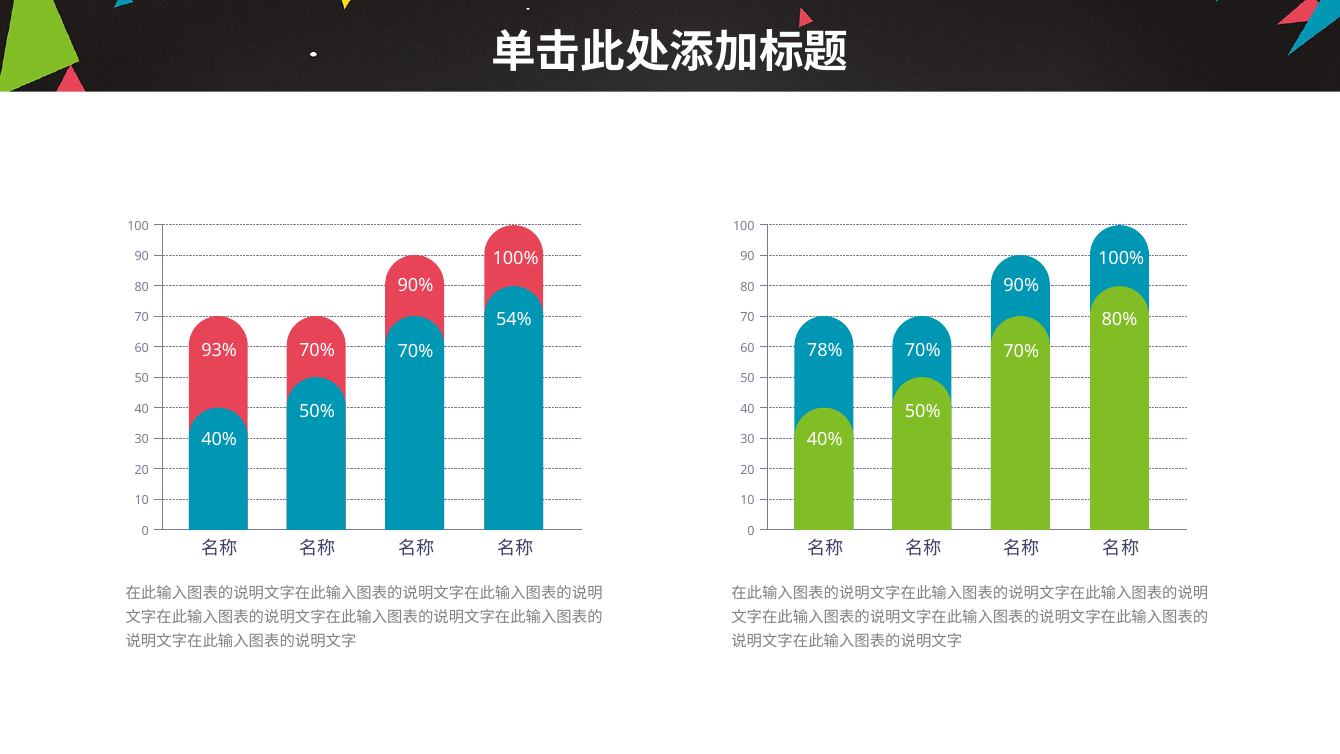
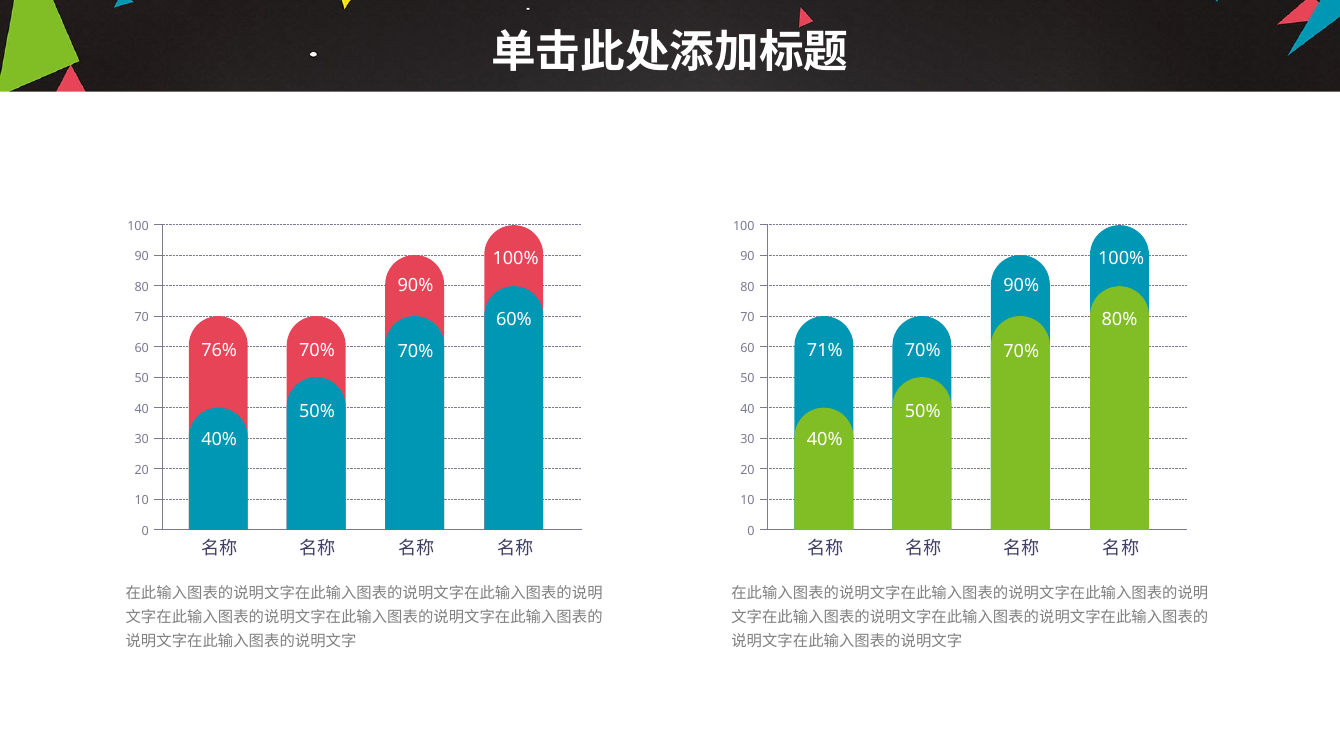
54%: 54% -> 60% (514, 320)
93%: 93% -> 76% (219, 350)
78%: 78% -> 71% (825, 350)
